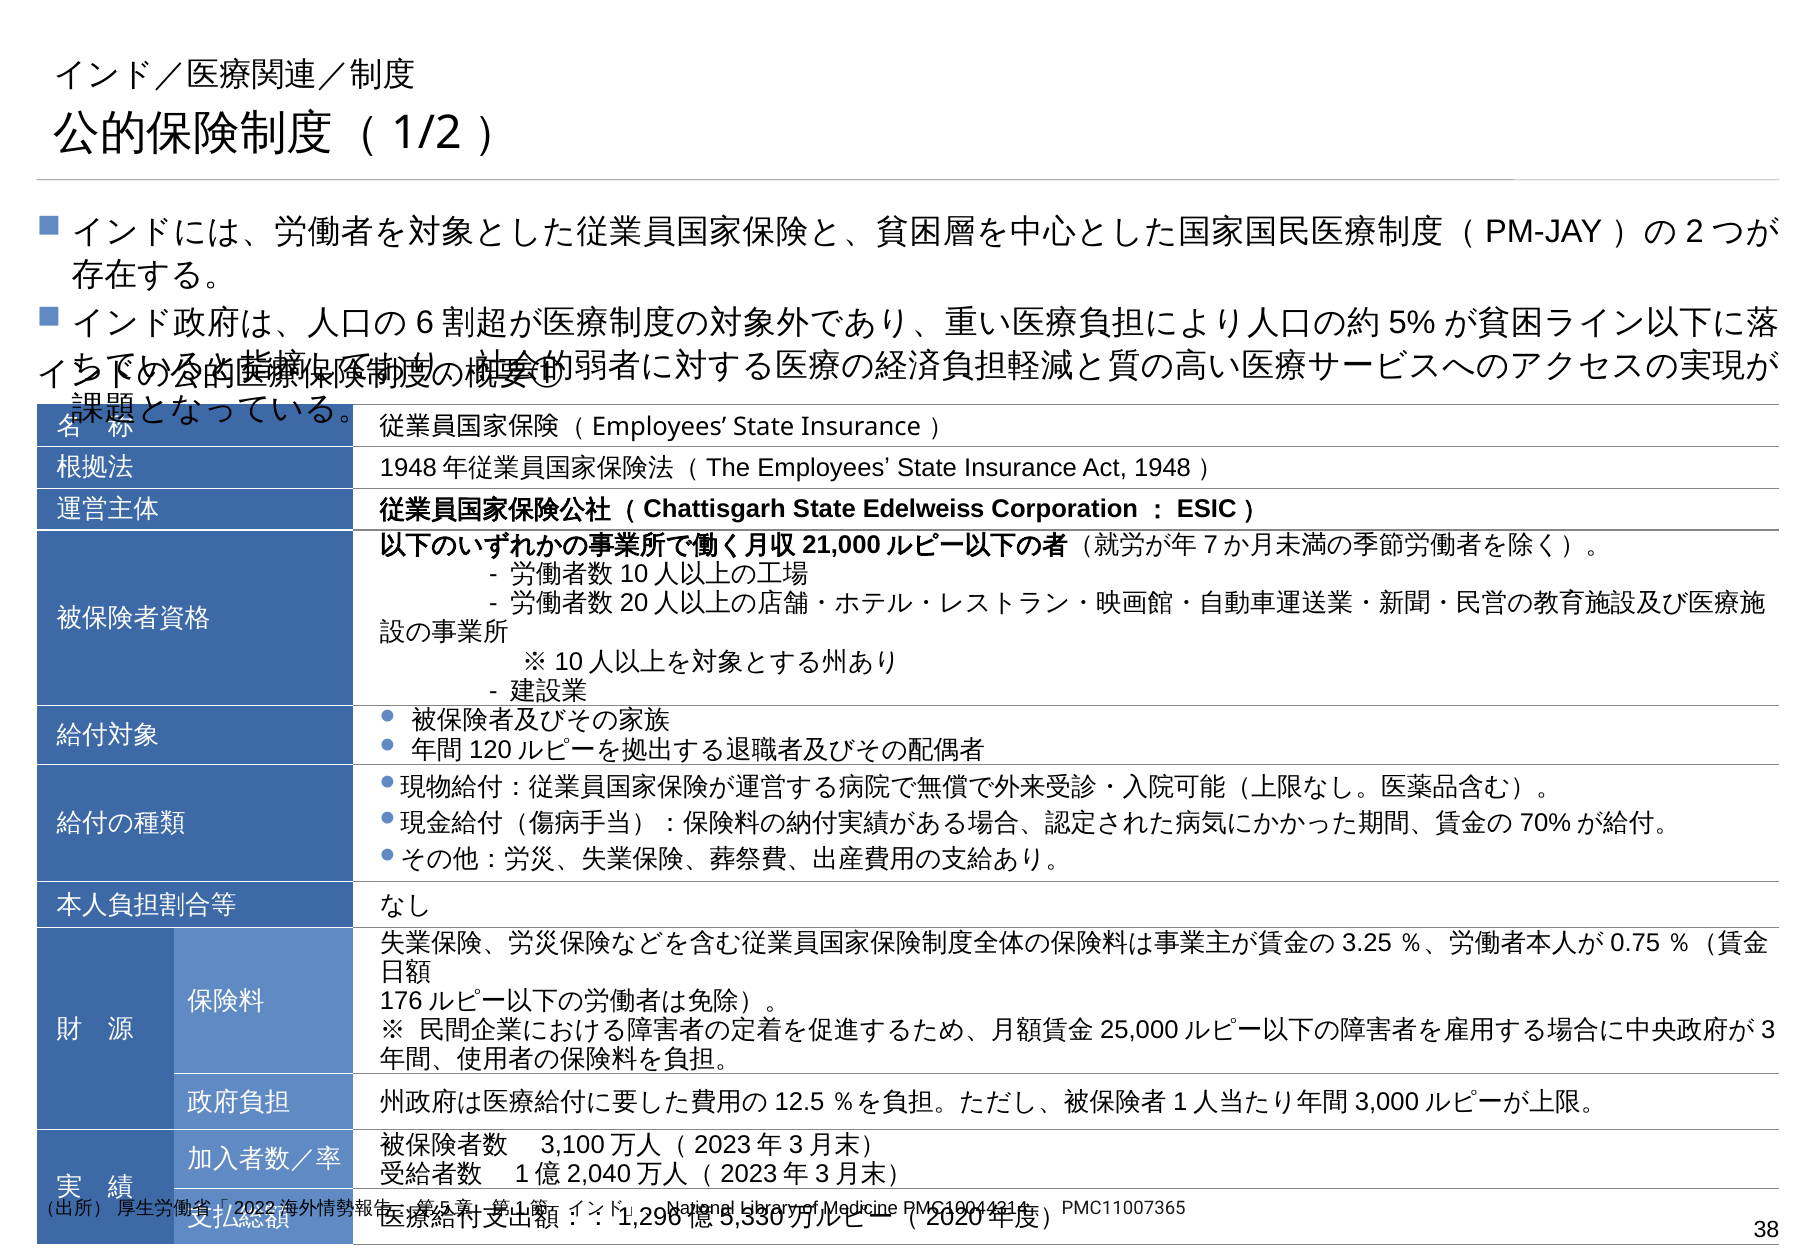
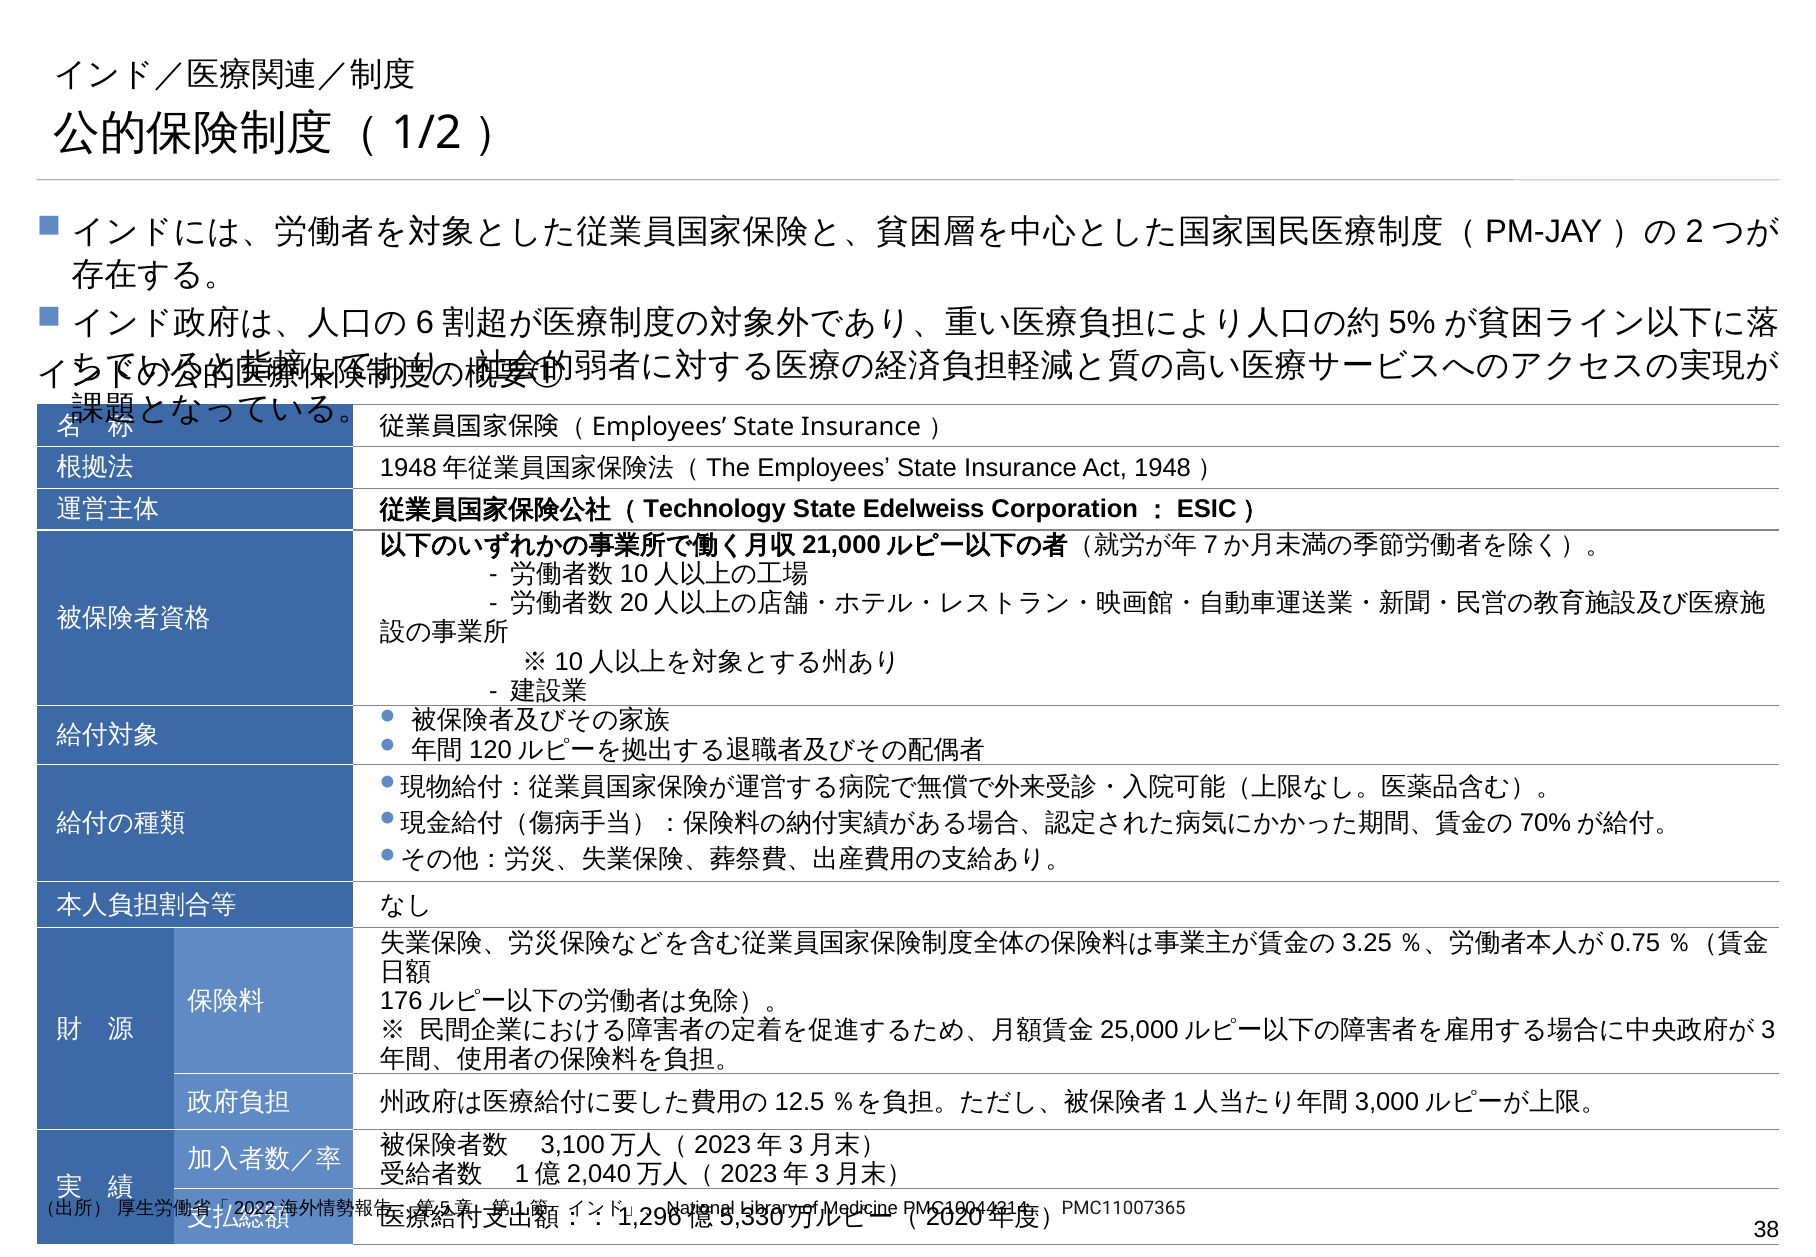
Chattisgarh: Chattisgarh -> Technology (715, 509)
